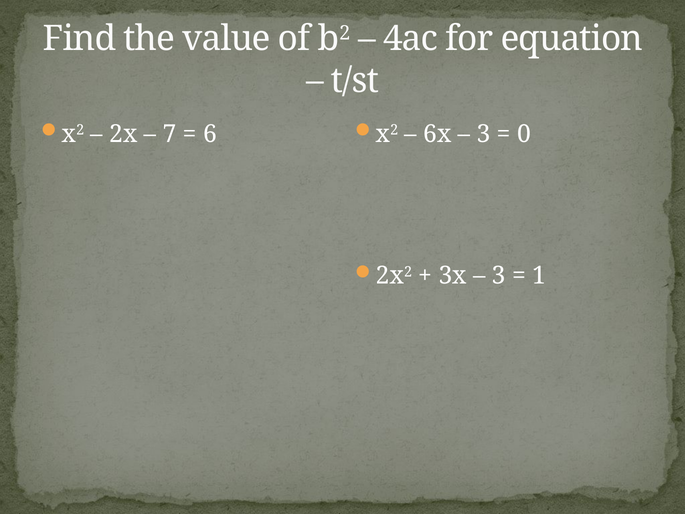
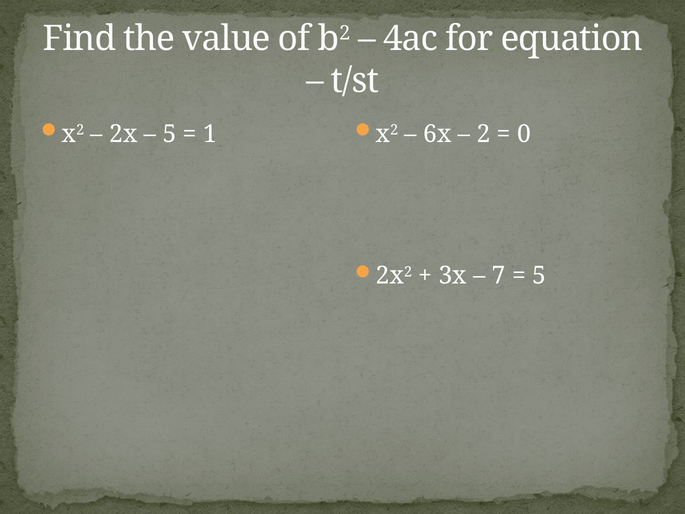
7: 7 -> 5 (170, 134)
6: 6 -> 1 (210, 134)
3: 3 -> 2 (484, 134)
3: 3 -> 7 (499, 276)
1: 1 -> 5 (539, 276)
